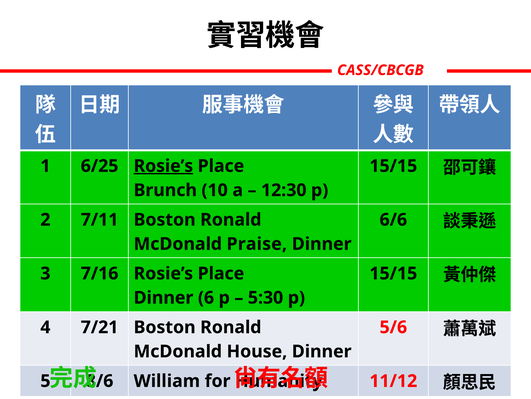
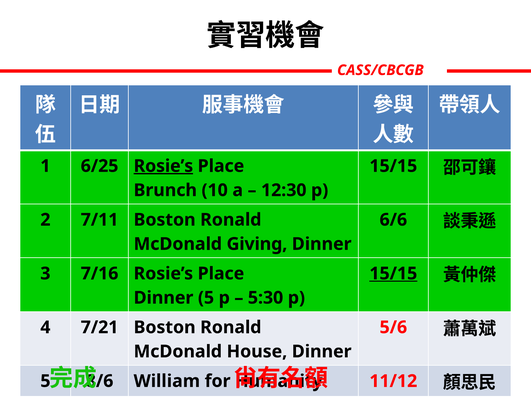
Praise: Praise -> Giving (257, 244)
15/15 underline: none -> present (393, 273)
Dinner 6: 6 -> 5 (206, 297)
